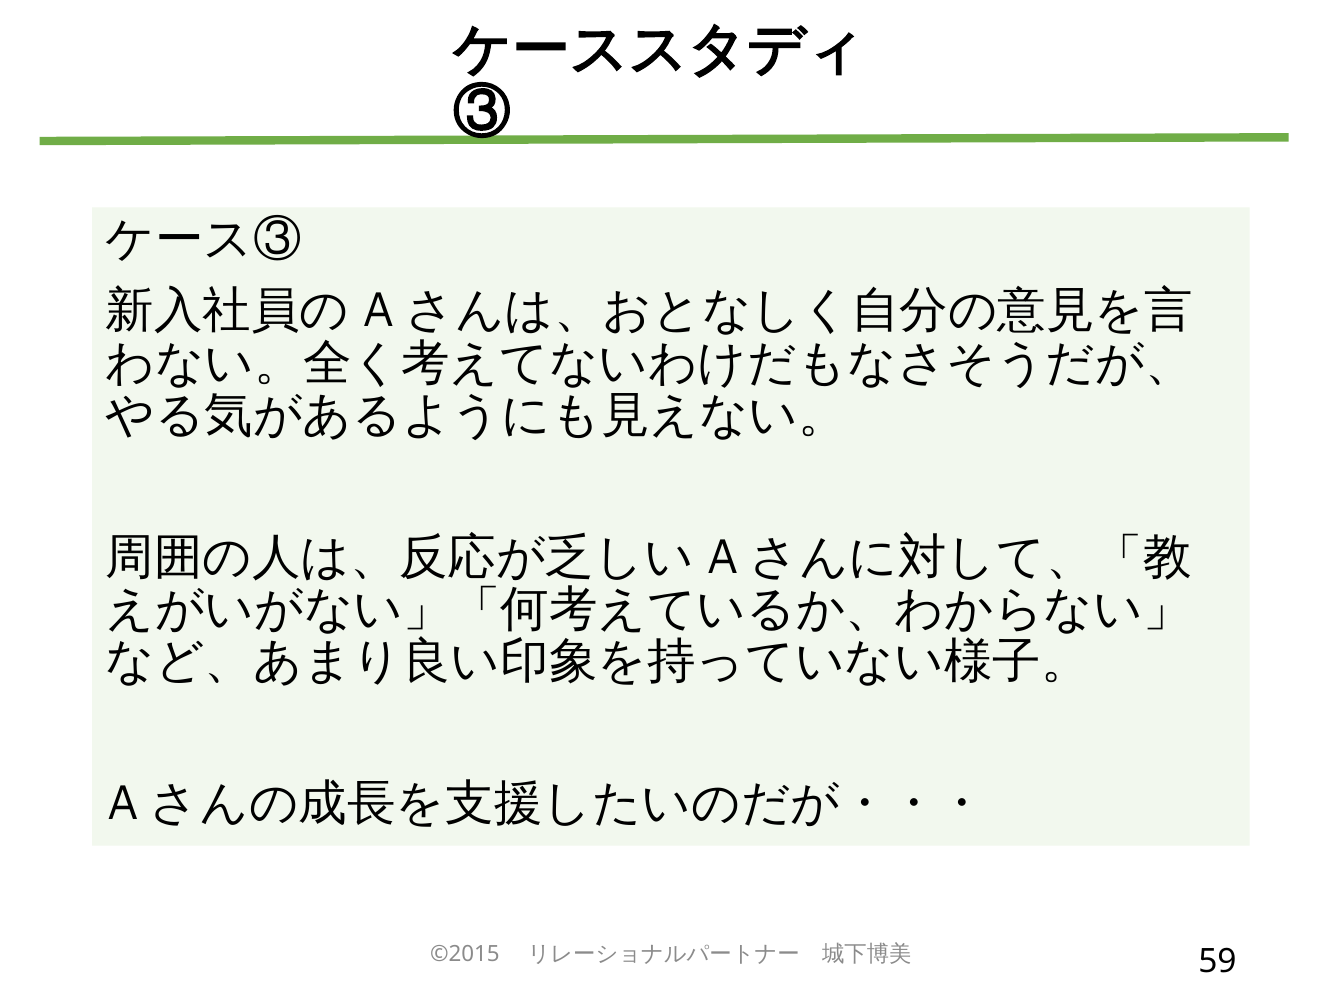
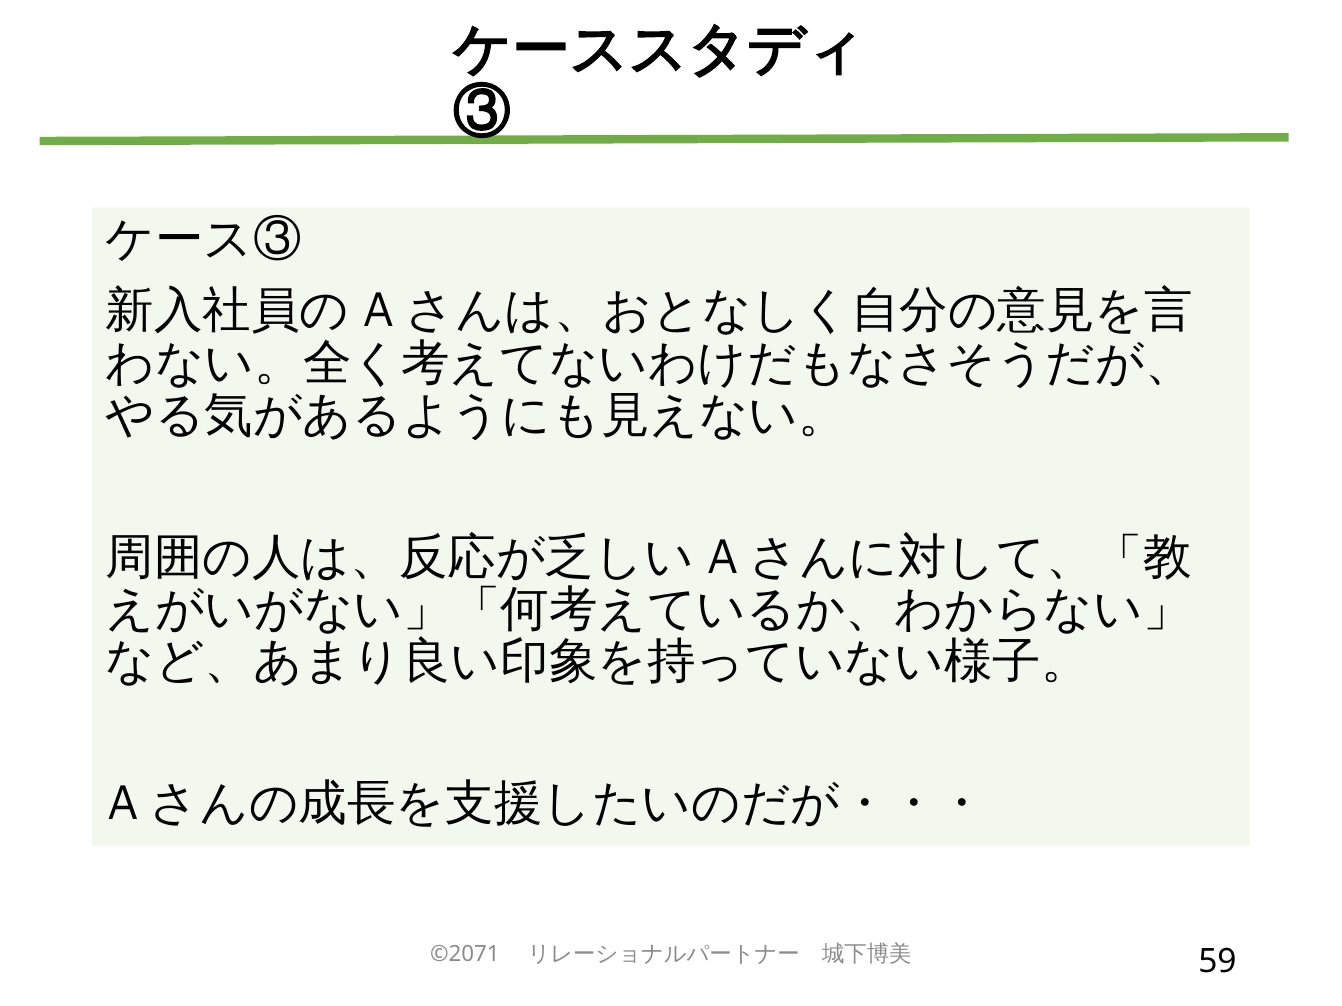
©2015: ©2015 -> ©2071 (465, 955)
